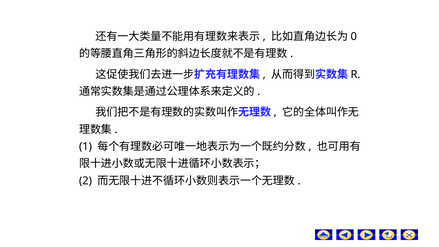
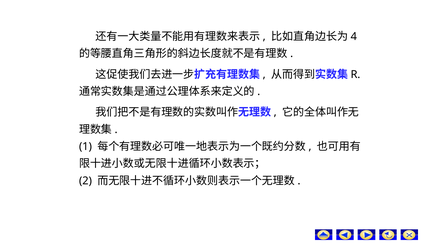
0: 0 -> 4 (354, 36)
